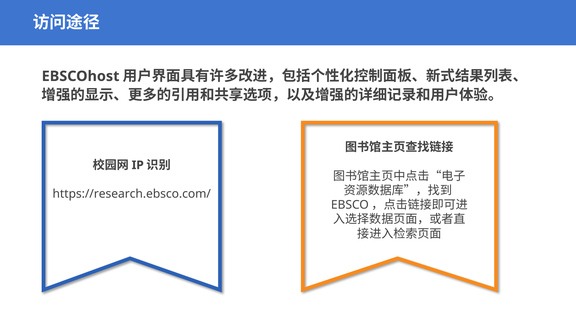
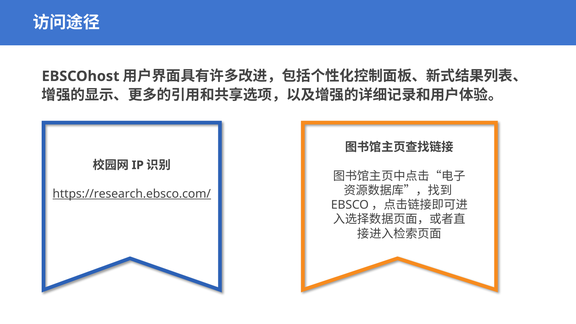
https://research.ebsco.com/ underline: none -> present (132, 194)
